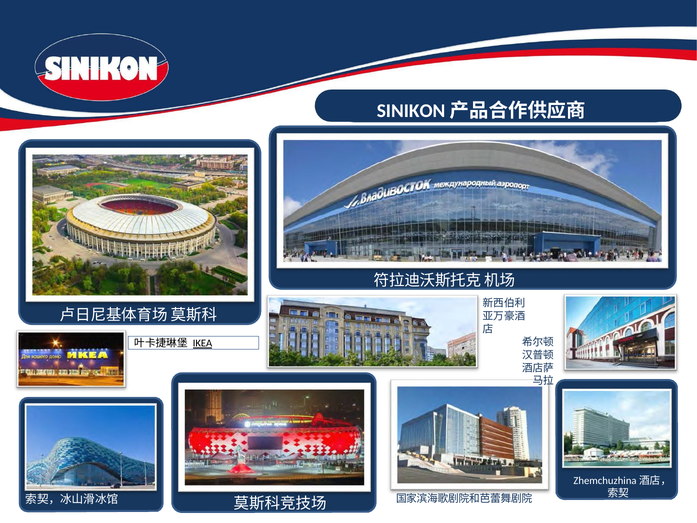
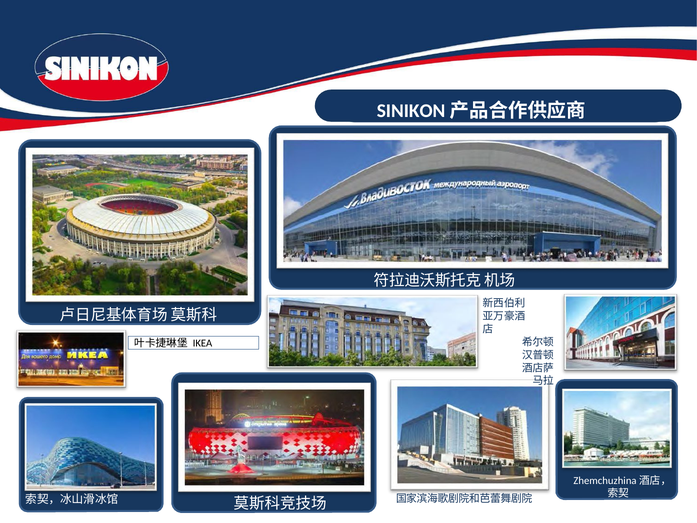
IKEA underline: present -> none (203, 343)
